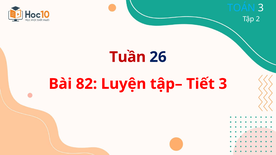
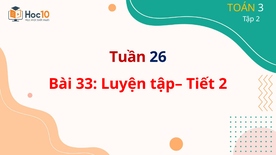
TOÁN colour: light blue -> yellow (241, 8)
82: 82 -> 33 (86, 84)
Tiết 3: 3 -> 2 (223, 84)
